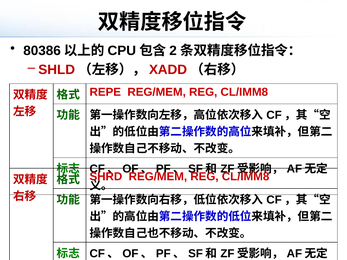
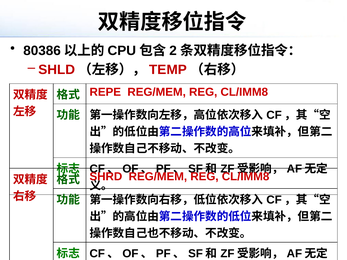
XADD: XADD -> TEMP (168, 70)
